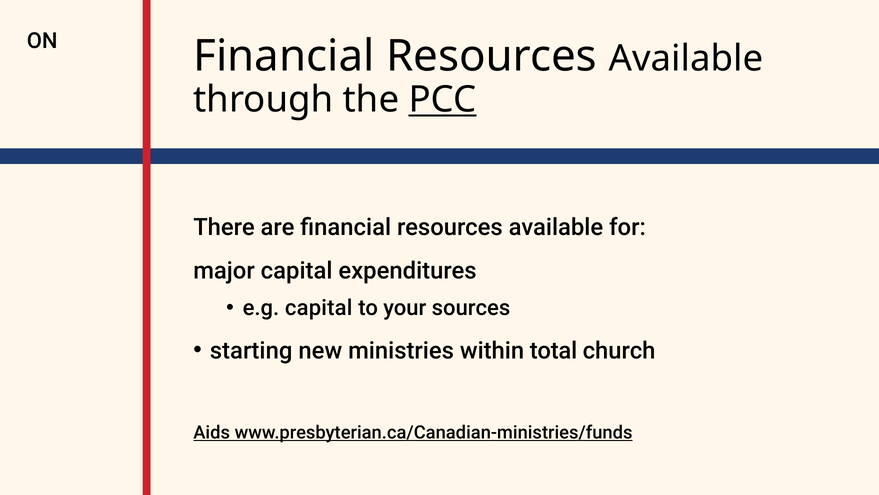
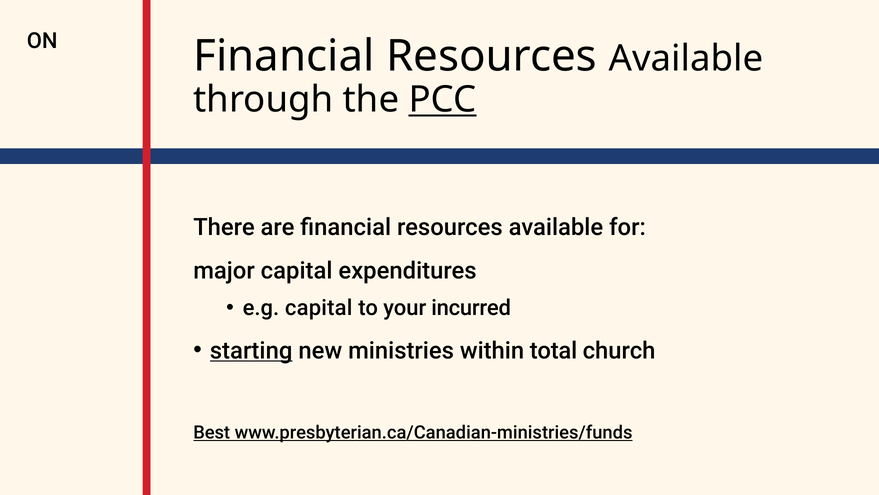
sources: sources -> incurred (471, 308)
starting underline: none -> present (251, 350)
Aids: Aids -> Best (212, 432)
